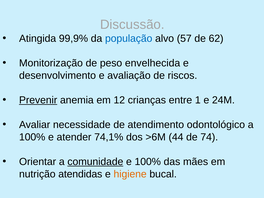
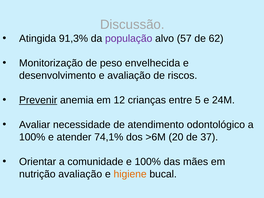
99,9%: 99,9% -> 91,3% (73, 38)
população colour: blue -> purple (129, 38)
1: 1 -> 5 (198, 100)
44: 44 -> 20 (176, 137)
74: 74 -> 37 (209, 137)
comunidade underline: present -> none (95, 162)
nutrição atendidas: atendidas -> avaliação (80, 174)
